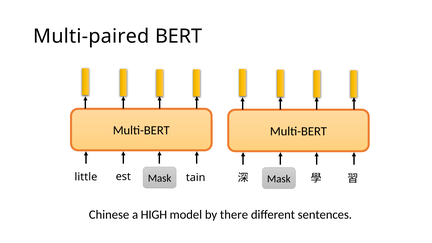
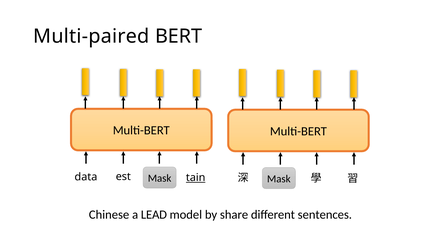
little: little -> data (86, 177)
tain underline: none -> present (196, 178)
HIGH: HIGH -> LEAD (154, 215)
there: there -> share (234, 215)
